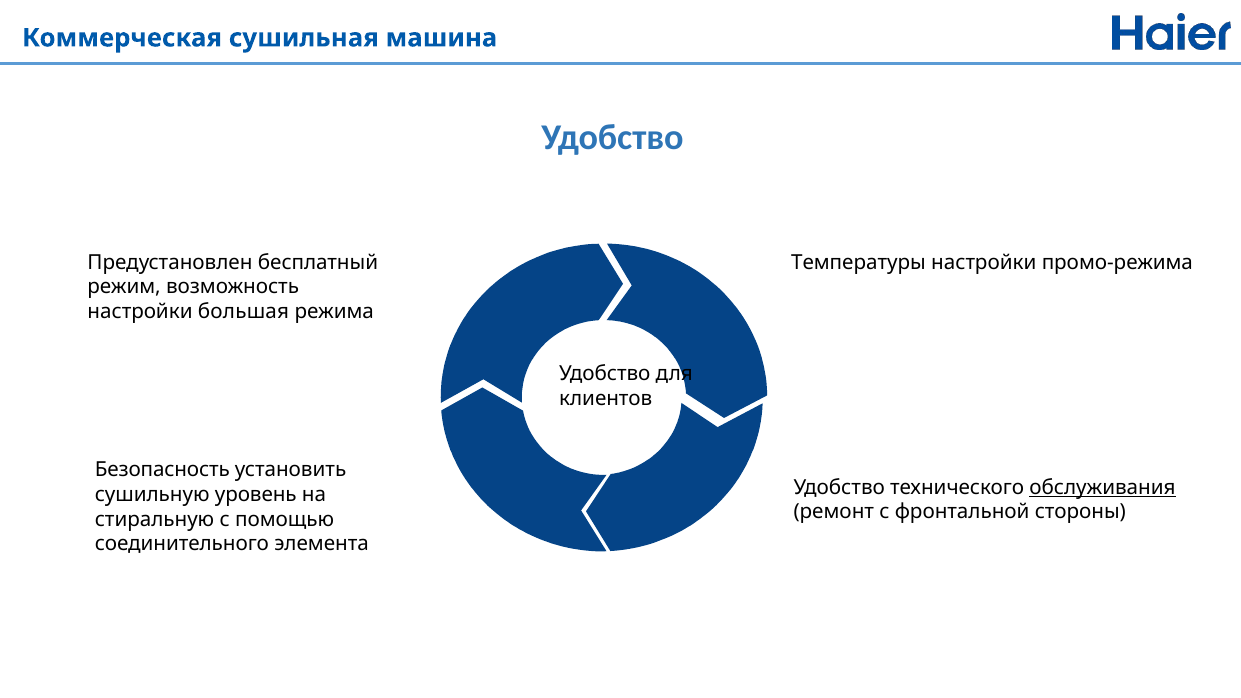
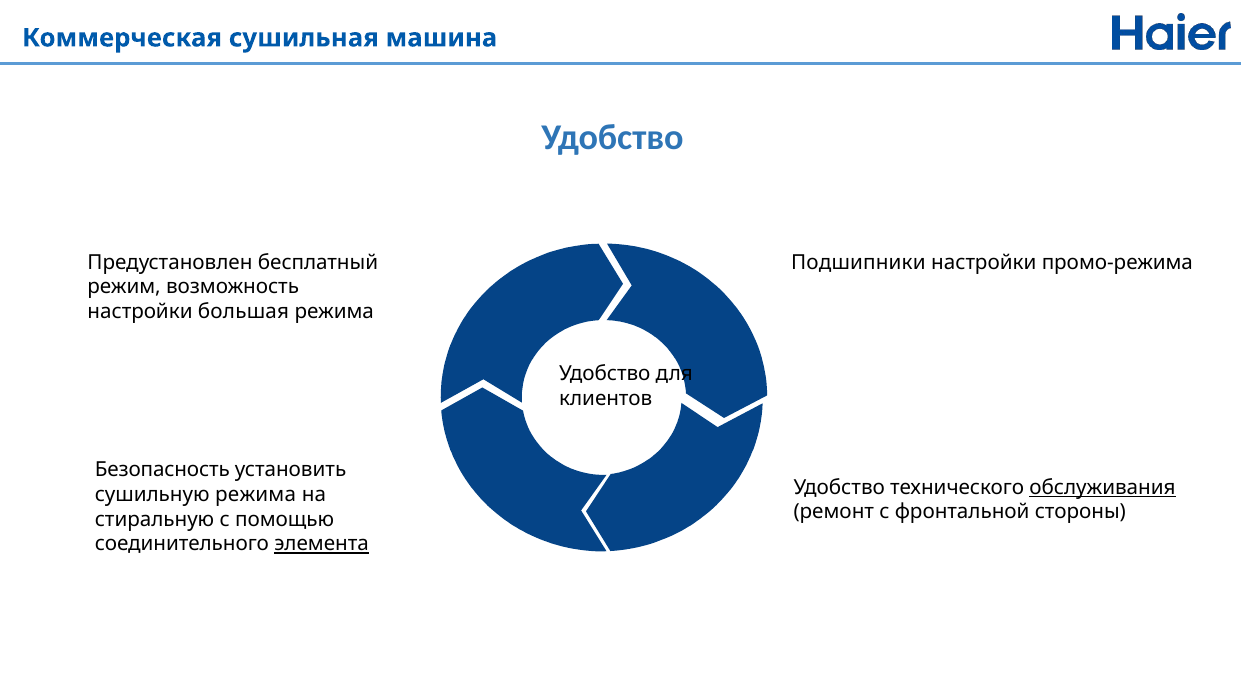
Температуры: Температуры -> Подшипники (858, 263)
сушильную уровень: уровень -> режима (256, 495)
элемента underline: none -> present (322, 544)
